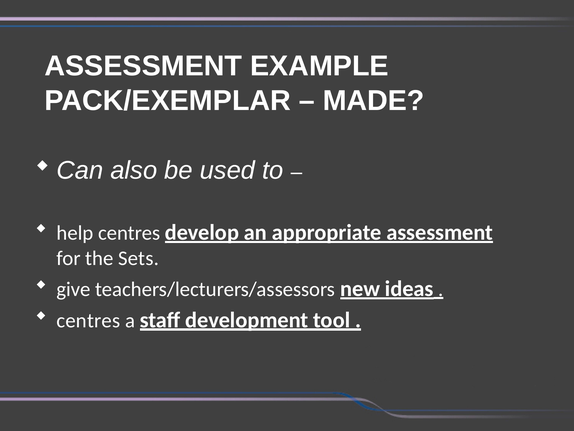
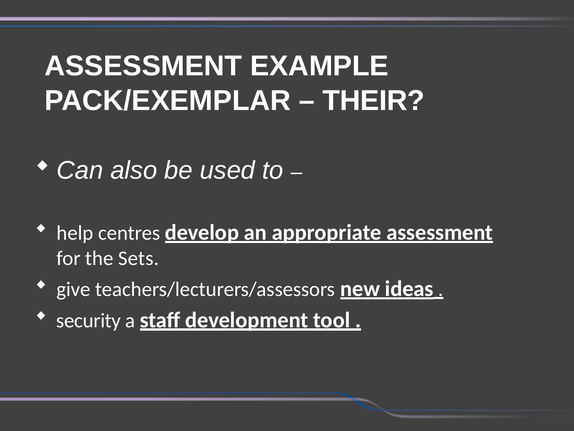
MADE: MADE -> THEIR (374, 100)
centres: centres -> security (89, 320)
